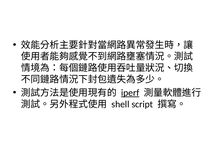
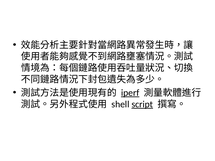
script underline: none -> present (142, 104)
